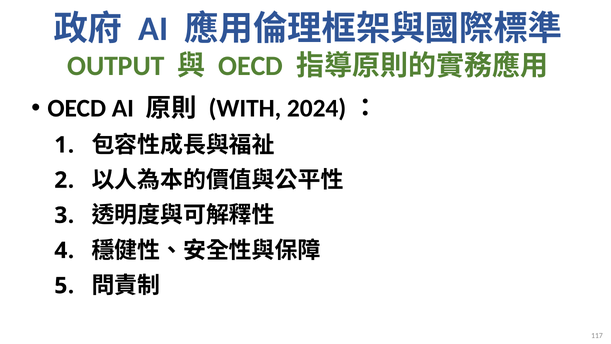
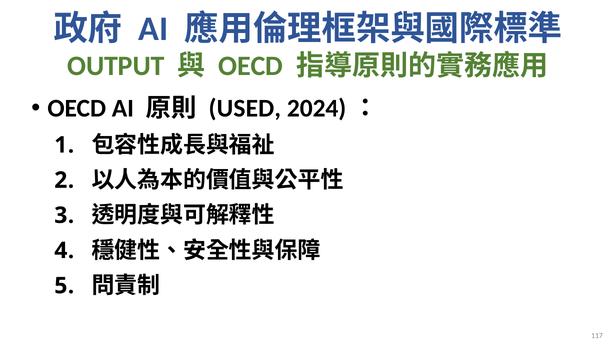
WITH: WITH -> USED (245, 108)
